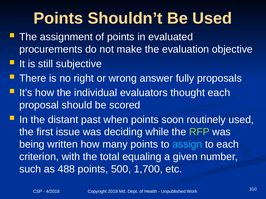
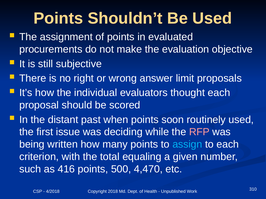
fully: fully -> limit (185, 78)
RFP colour: light green -> pink (199, 132)
488: 488 -> 416 (66, 170)
1,700: 1,700 -> 4,470 (148, 170)
